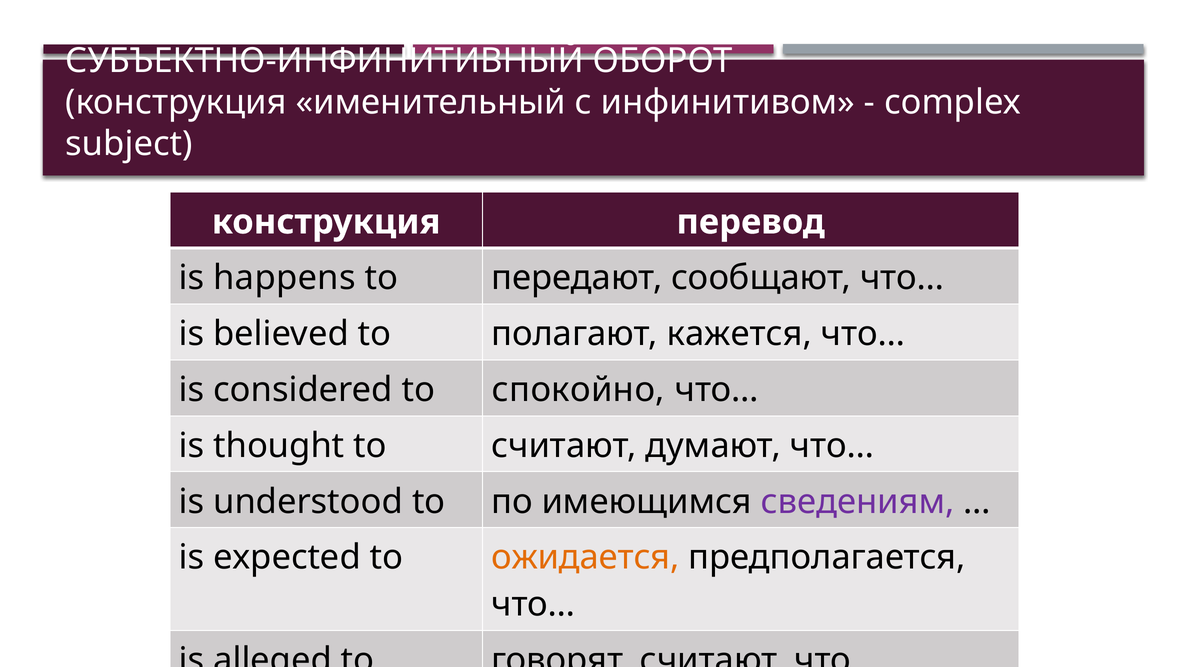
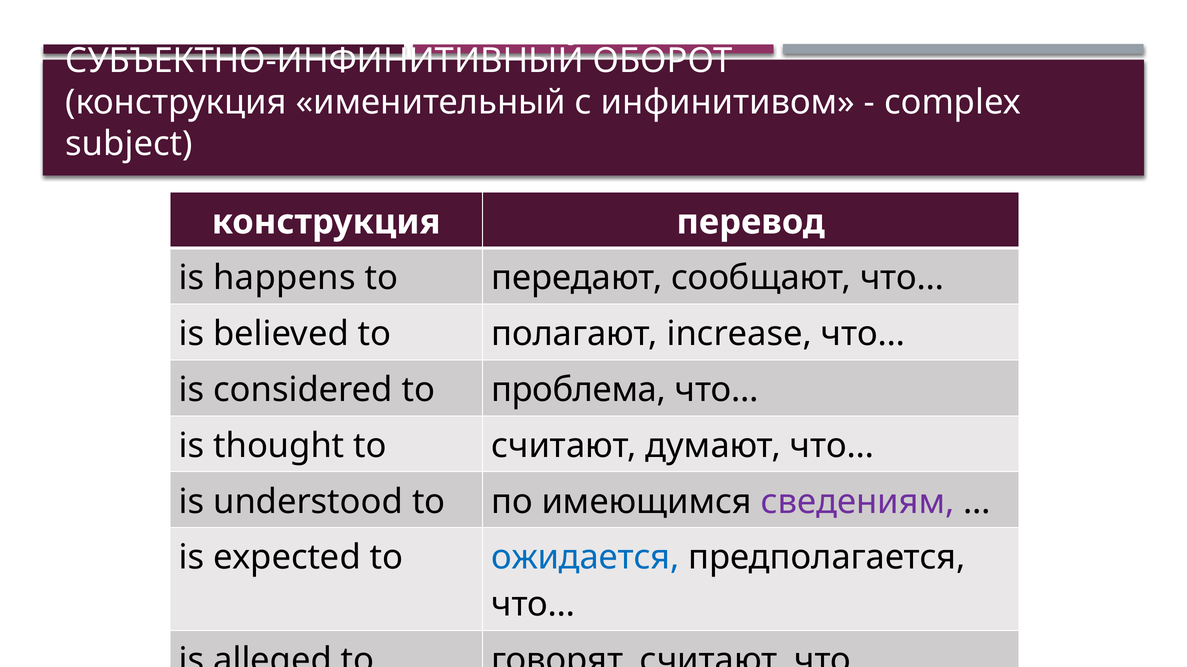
кажется: кажется -> increase (739, 334)
спокойно: спокойно -> проблема (579, 390)
ожидается colour: orange -> blue (585, 558)
